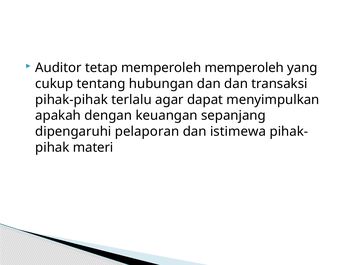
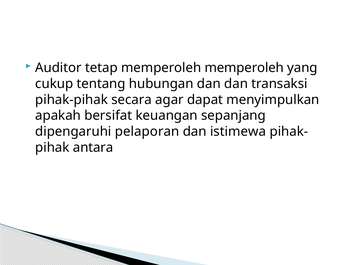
terlalu: terlalu -> secara (132, 100)
dengan: dengan -> bersifat (108, 115)
materi: materi -> antara (93, 147)
